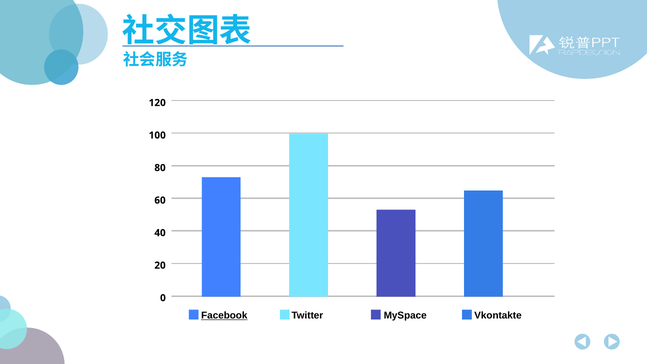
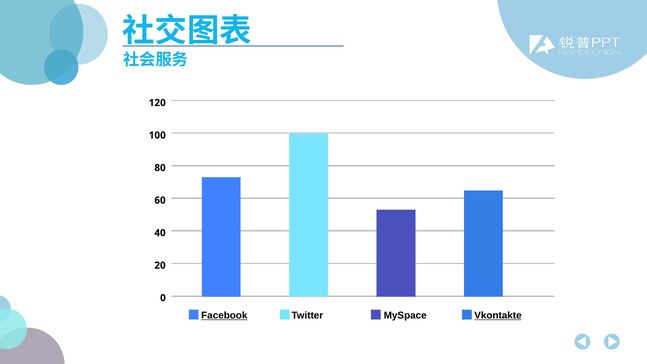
Vkontakte underline: none -> present (498, 315)
